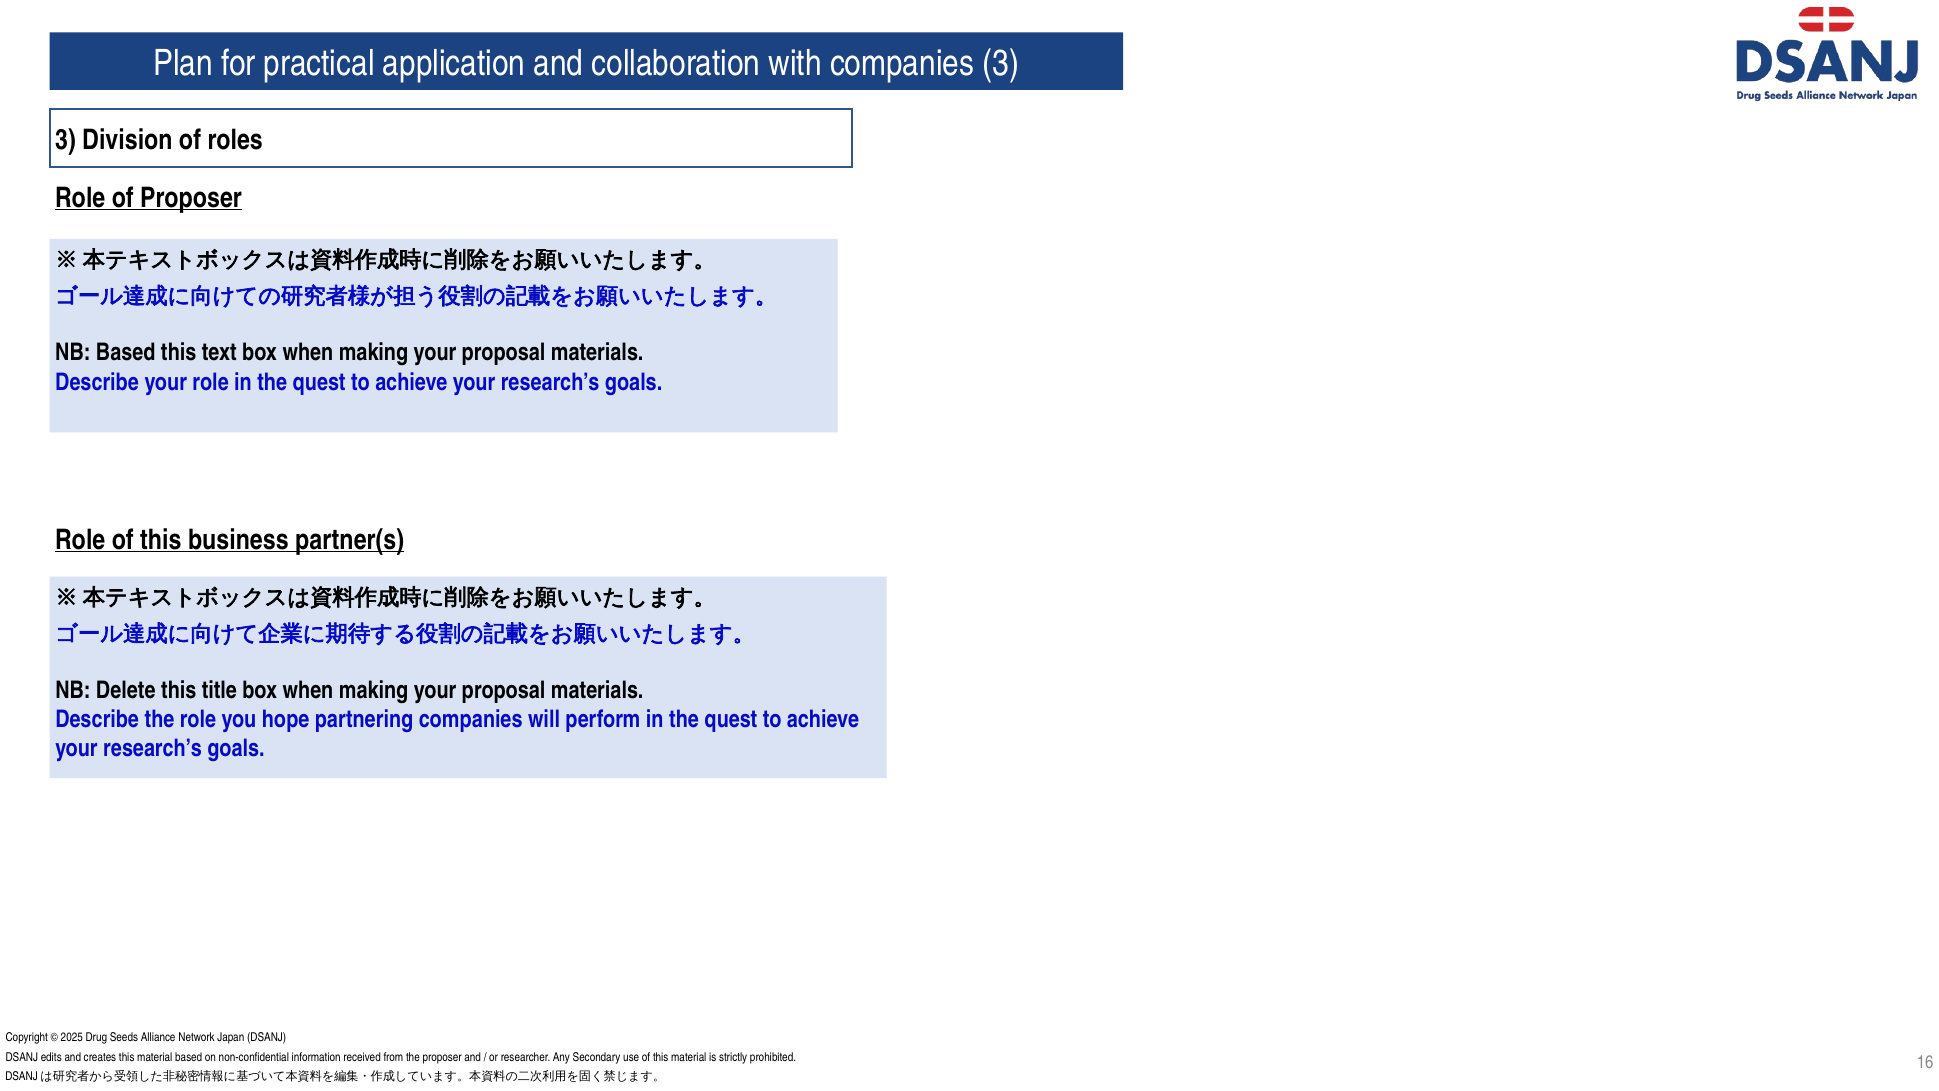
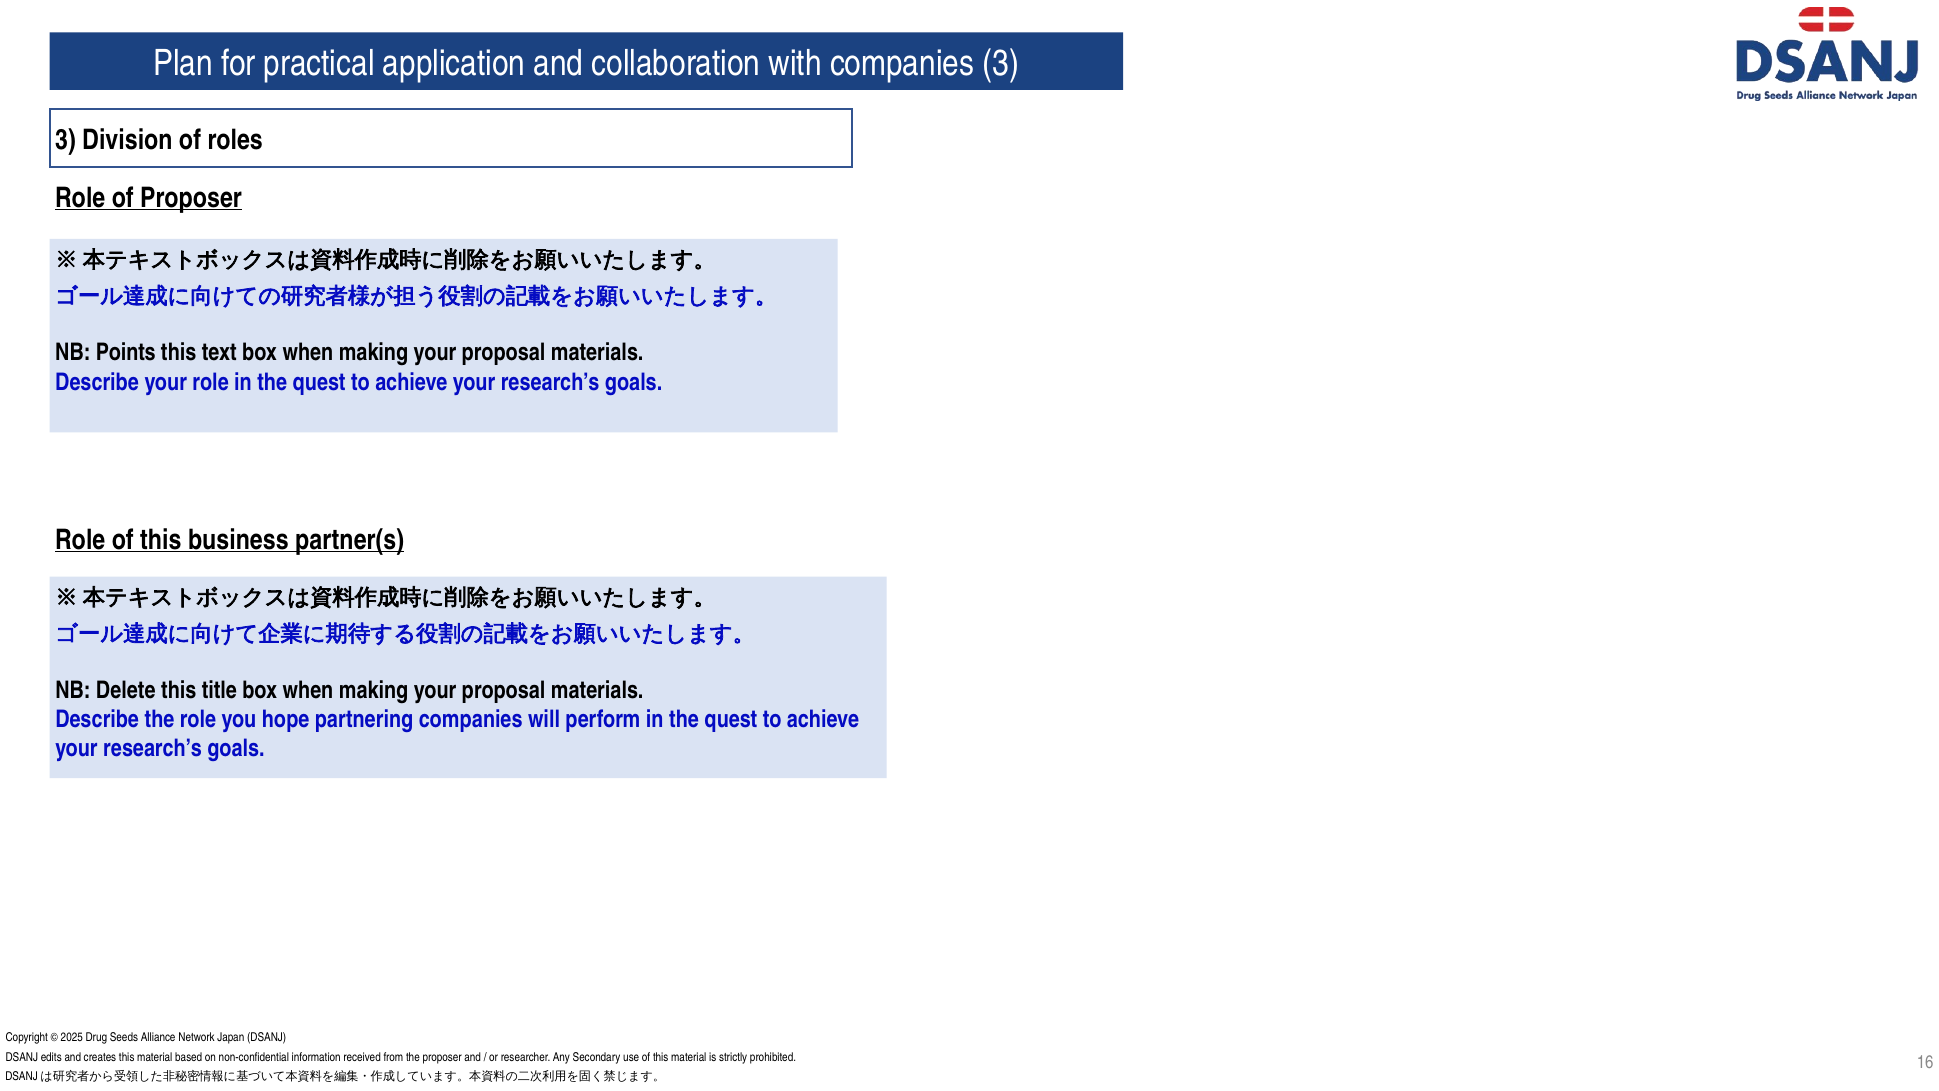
NB Based: Based -> Points (126, 353)
